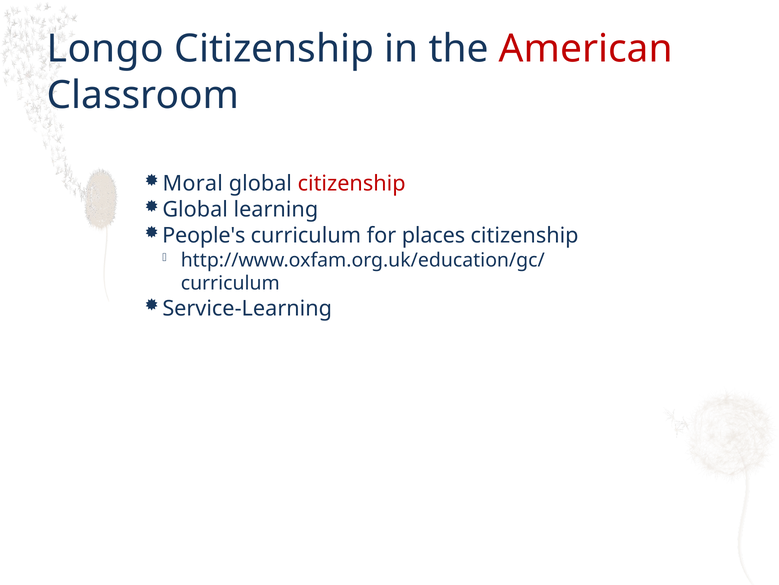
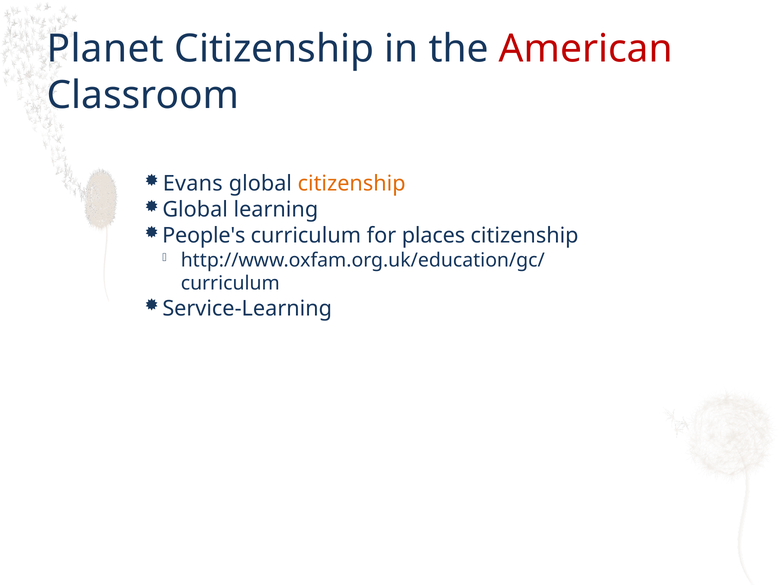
Longo: Longo -> Planet (105, 49)
Moral: Moral -> Evans (193, 183)
citizenship colour: red -> orange (352, 183)
